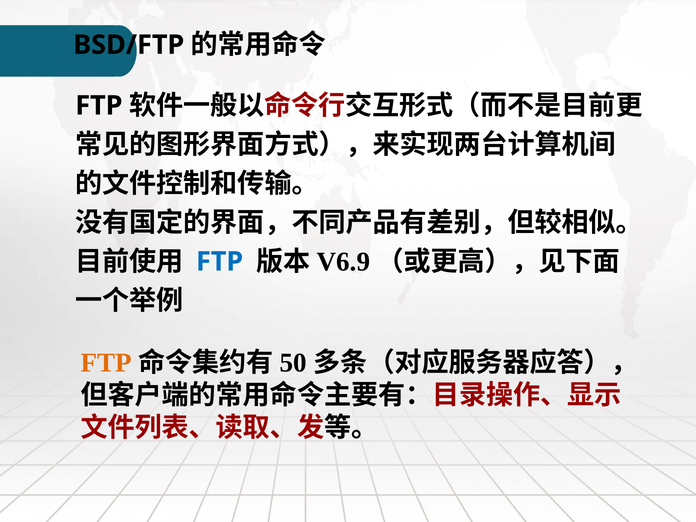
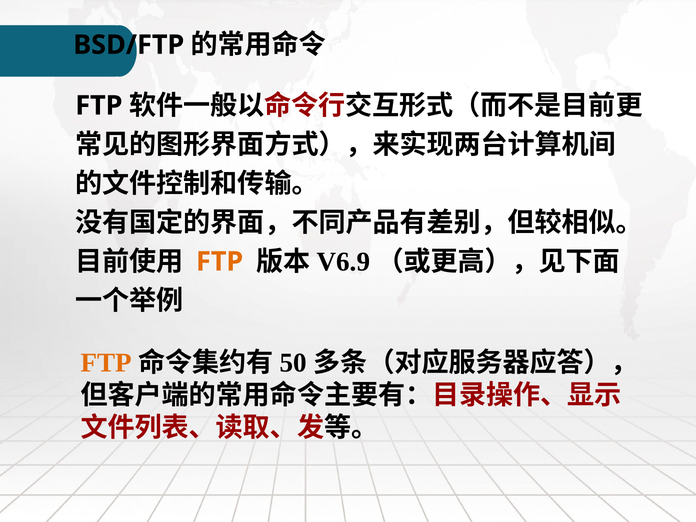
FTP colour: blue -> orange (220, 262)
